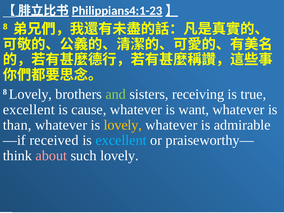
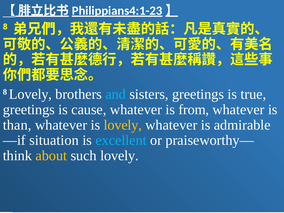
and colour: light green -> light blue (116, 94)
sisters receiving: receiving -> greetings (198, 94)
excellent: excellent -> greetings (29, 110)
want: want -> from (194, 110)
received: received -> situation (54, 140)
about colour: pink -> yellow (51, 156)
